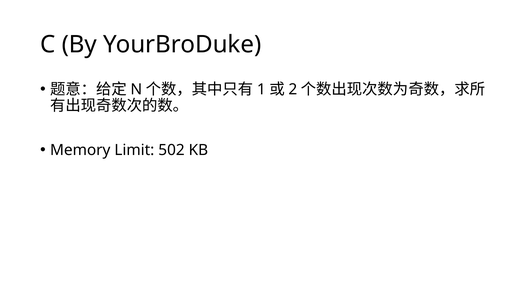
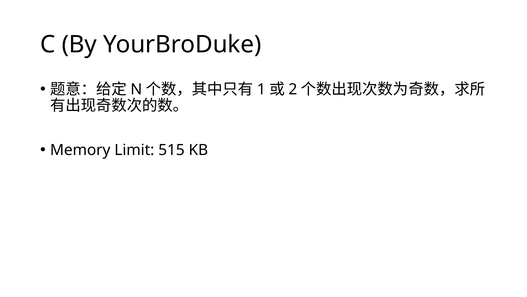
502: 502 -> 515 (171, 150)
